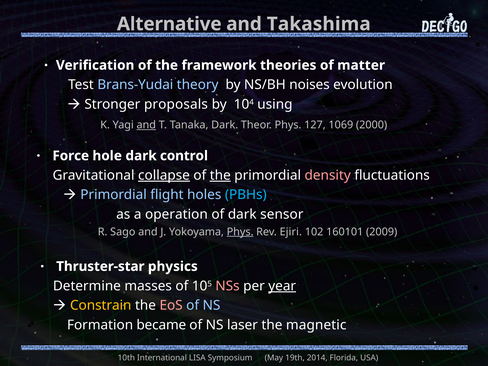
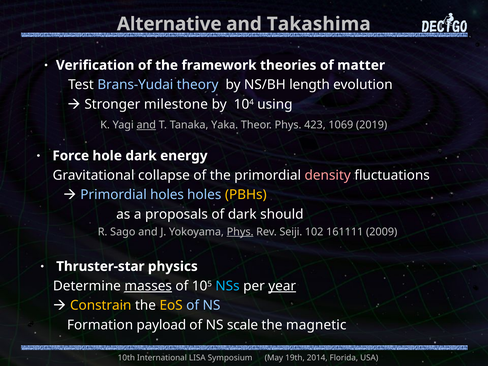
noises: noises -> length (310, 85)
proposals: proposals -> milestone (176, 104)
Tanaka Dark: Dark -> Yaka (225, 125)
127: 127 -> 423 (315, 125)
2000: 2000 -> 2019 (372, 125)
control: control -> energy (184, 156)
collapse underline: present -> none (164, 175)
the underline: present -> none (220, 175)
Primordial flight: flight -> holes (167, 195)
PBHs colour: light blue -> yellow (246, 195)
operation: operation -> proposals (176, 214)
sensor: sensor -> should (282, 214)
Ejiri: Ejiri -> Seiji (291, 232)
160101: 160101 -> 161111 (345, 232)
masses underline: none -> present (148, 286)
NSs colour: pink -> light blue (228, 286)
EoS colour: pink -> yellow (171, 305)
became: became -> payload (161, 325)
laser: laser -> scale (243, 325)
